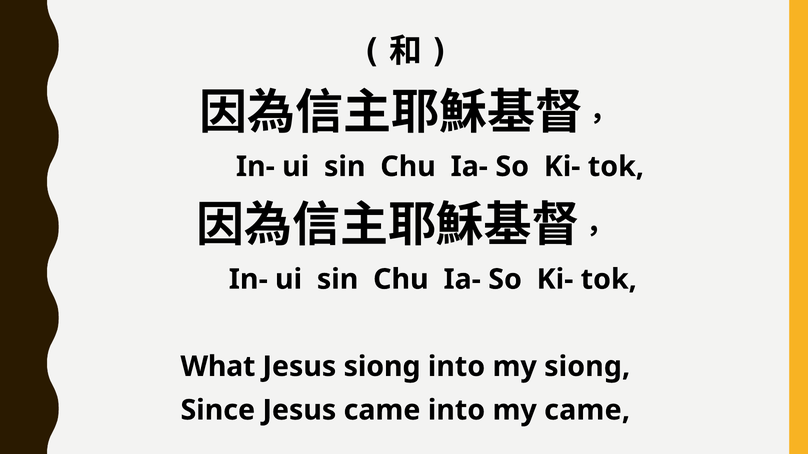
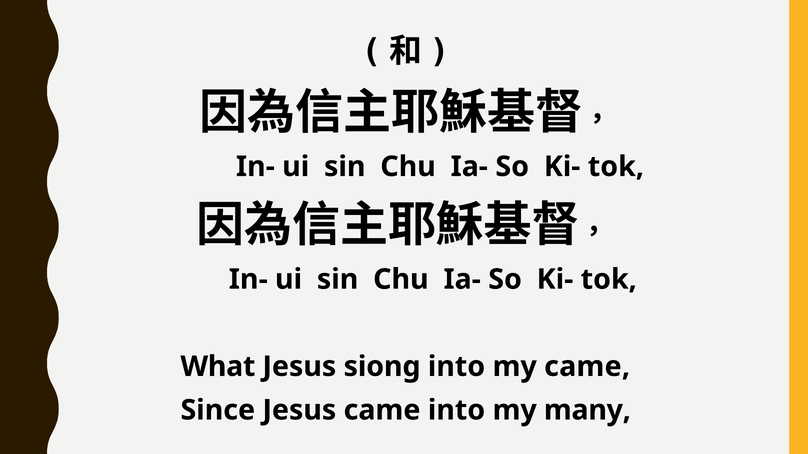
my siong: siong -> came (587, 367)
my came: came -> many (587, 411)
